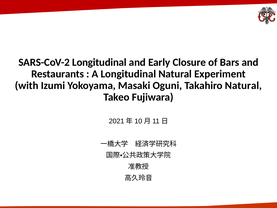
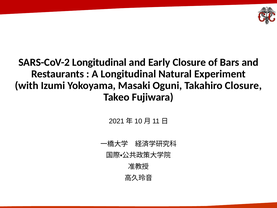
Takahiro Natural: Natural -> Closure (243, 85)
